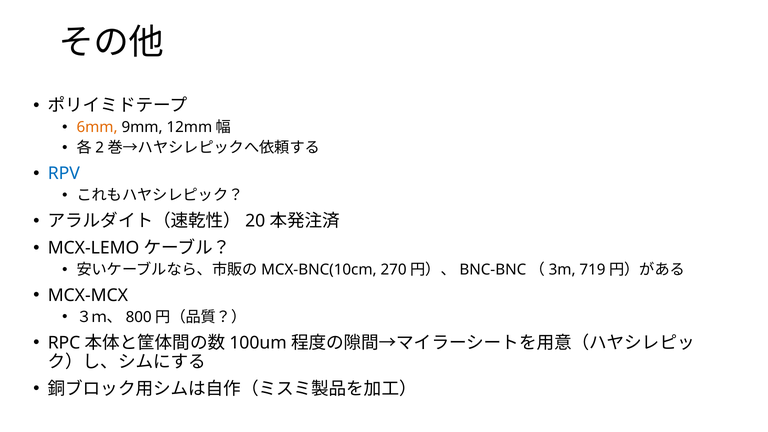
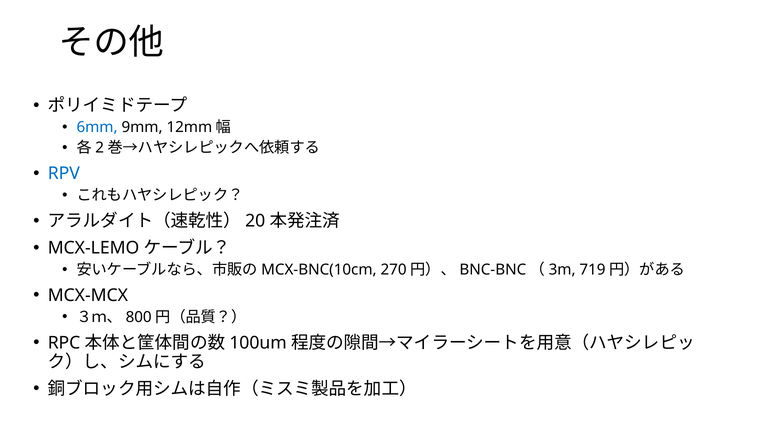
6mm colour: orange -> blue (97, 127)
